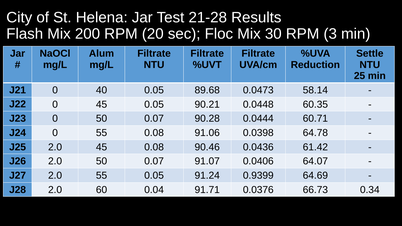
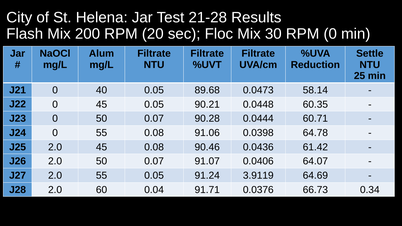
RPM 3: 3 -> 0 (330, 34)
0.9399: 0.9399 -> 3.9119 (258, 176)
